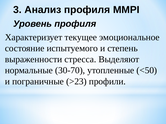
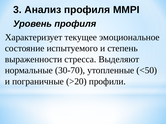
>23: >23 -> >20 (76, 82)
